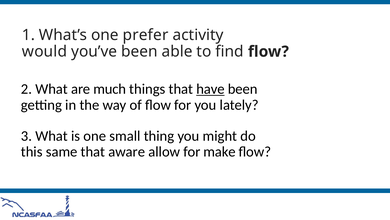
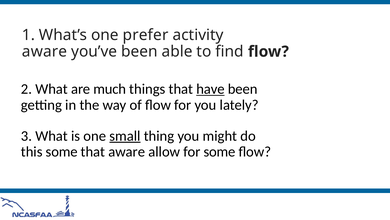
would: would -> aware (45, 51)
small underline: none -> present (125, 136)
this same: same -> some (62, 151)
for make: make -> some (220, 151)
